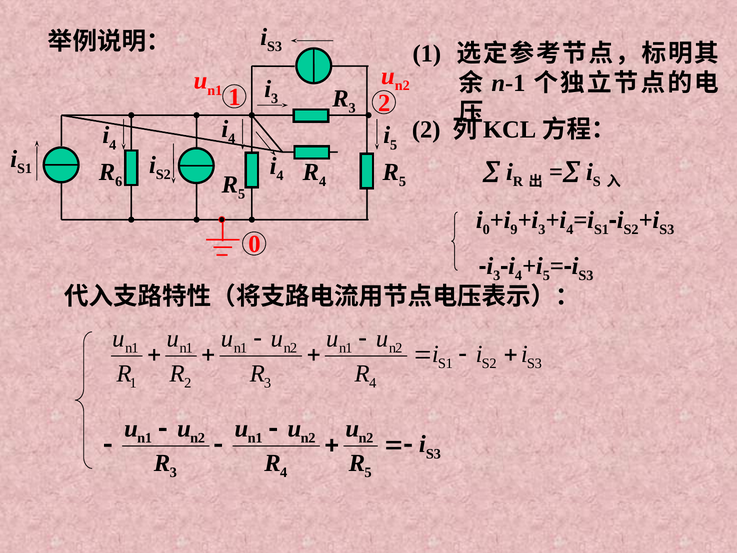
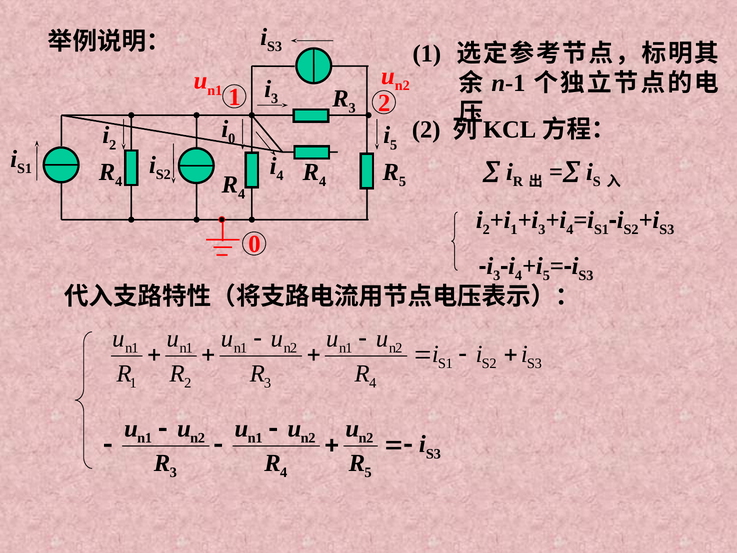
4: 4 -> 0 (232, 139)
4: 4 -> 2 (113, 145)
6: 6 -> 4 (119, 182)
5: 5 -> 4 (242, 194)
0: 0 -> 2 (486, 229)
9: 9 -> 1 (514, 229)
